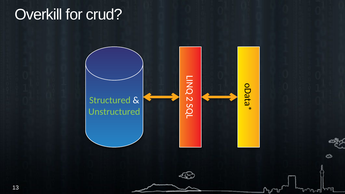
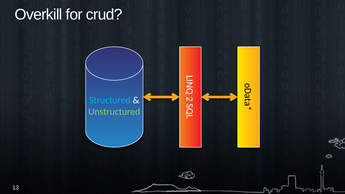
Structured colour: light green -> light blue (110, 100)
